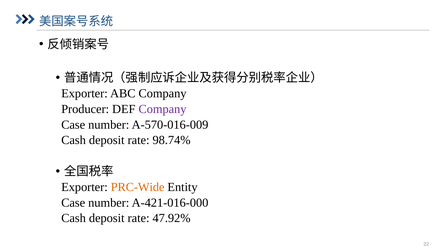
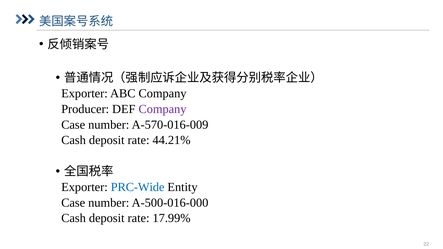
98.74%: 98.74% -> 44.21% (172, 140)
PRC-Wide colour: orange -> blue (138, 187)
A-421-016-000: A-421-016-000 -> A-500-016-000 (170, 203)
47.92%: 47.92% -> 17.99% (172, 218)
